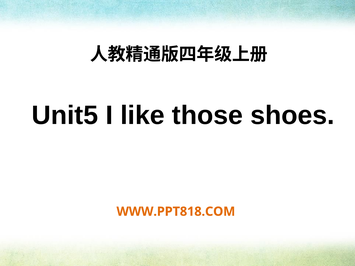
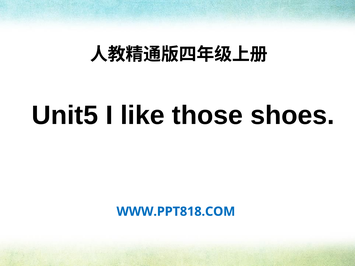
WWW.PPT818.COM colour: orange -> blue (176, 212)
